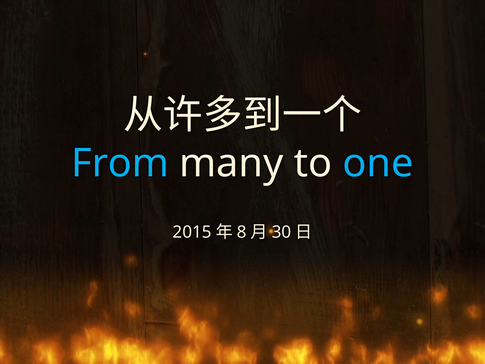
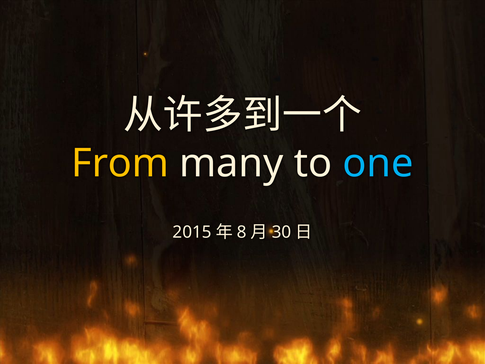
From colour: light blue -> yellow (120, 163)
